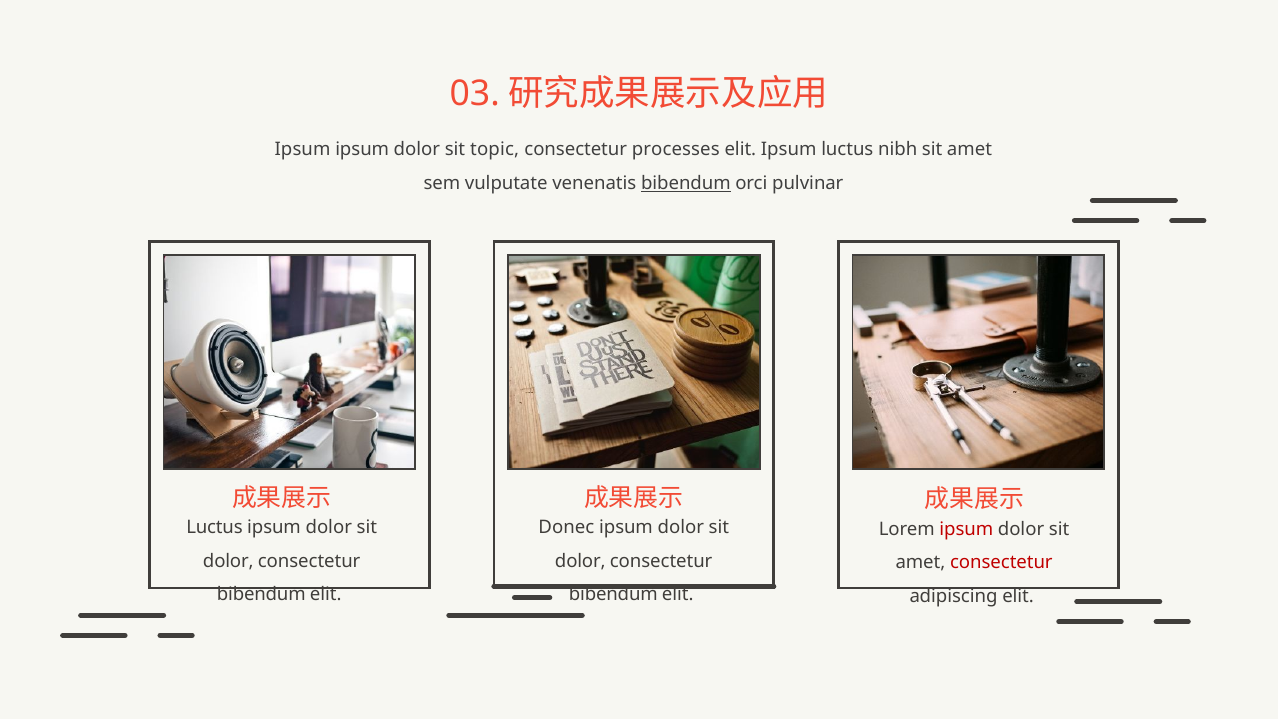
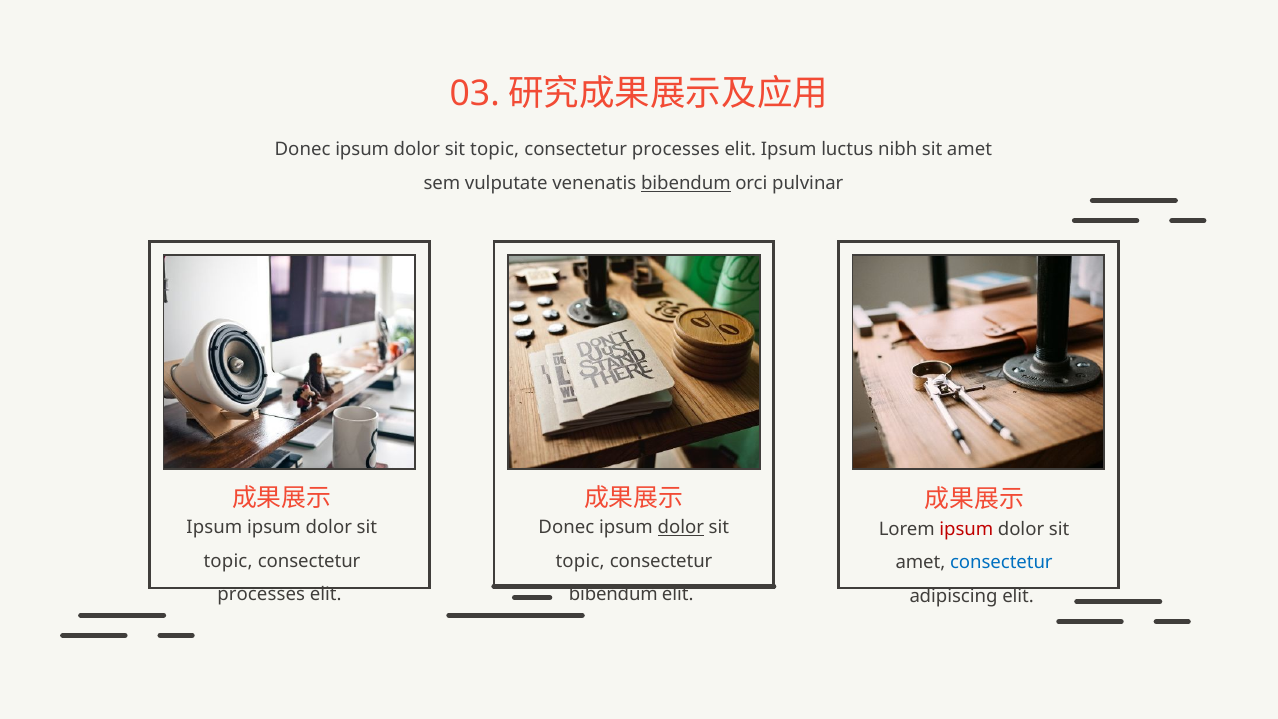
Ipsum: Ipsum -> Donec (303, 150)
Luctus: Luctus -> Ipsum (214, 528)
dolor underline: none -> present (681, 528)
dolor: dolor -> topic (228, 561)
dolor: dolor -> topic (580, 561)
consectetur colour: red -> blue (1001, 563)
bibendum: bibendum -> processes (261, 595)
